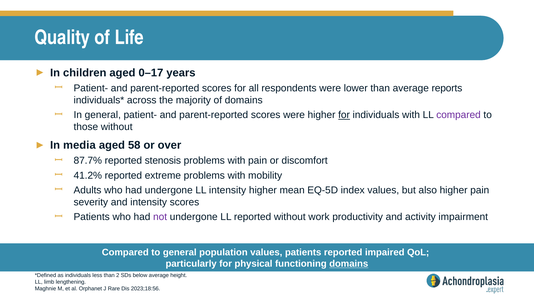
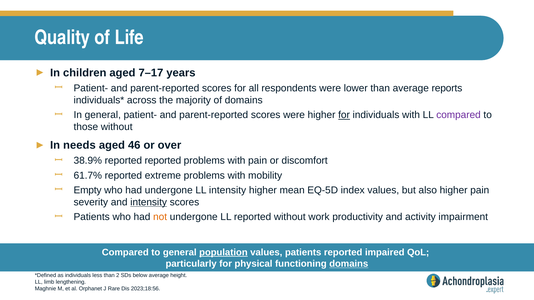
0–17: 0–17 -> 7–17 (151, 73)
media: media -> needs (79, 146)
58: 58 -> 46 (134, 146)
87.7%: 87.7% -> 38.9% (88, 161)
reported stenosis: stenosis -> reported (163, 161)
41.2%: 41.2% -> 61.7% (88, 176)
Adults: Adults -> Empty (88, 190)
intensity underline: none -> present (149, 202)
not colour: purple -> orange (160, 217)
population underline: none -> present (223, 253)
